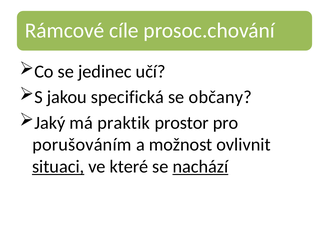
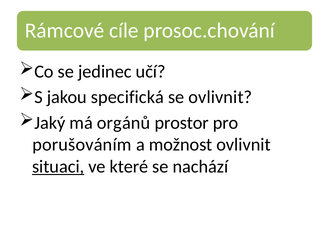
se občany: občany -> ovlivnit (220, 97)
praktik: praktik -> orgánů (124, 123)
nachází underline: present -> none (200, 166)
